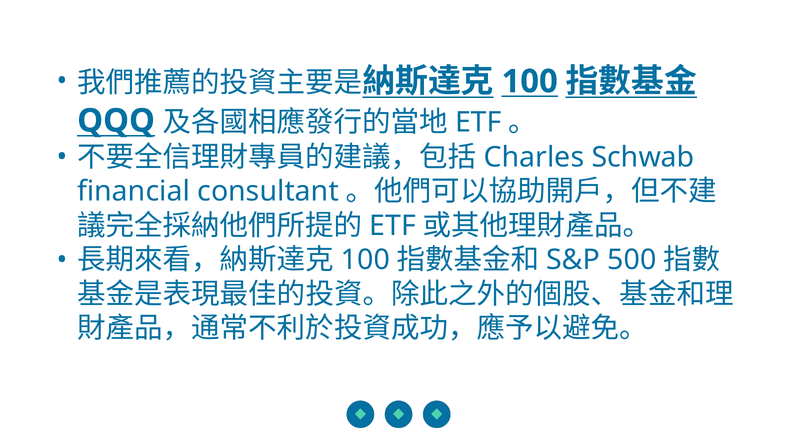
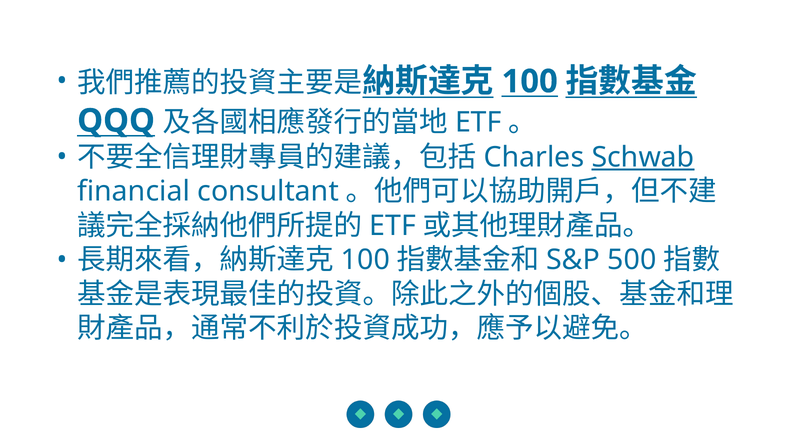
Schwab underline: none -> present (643, 157)
